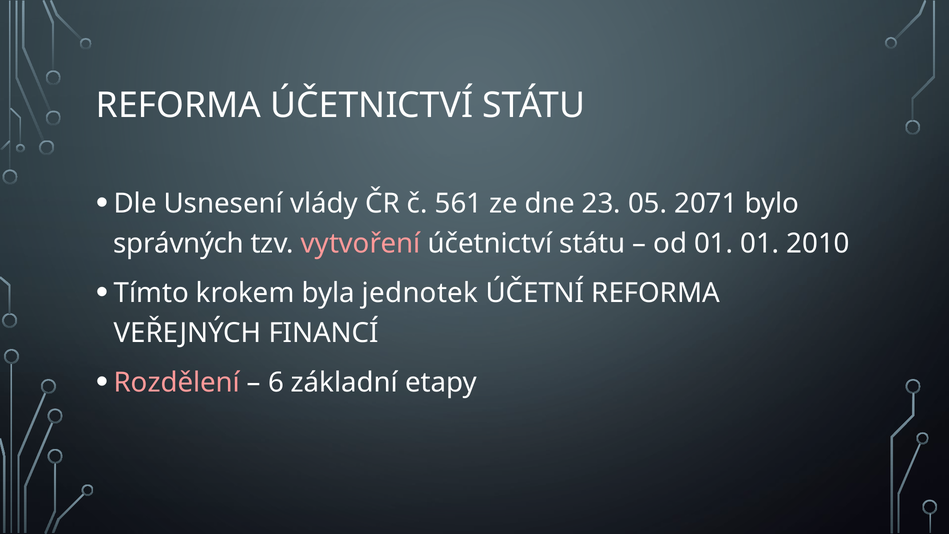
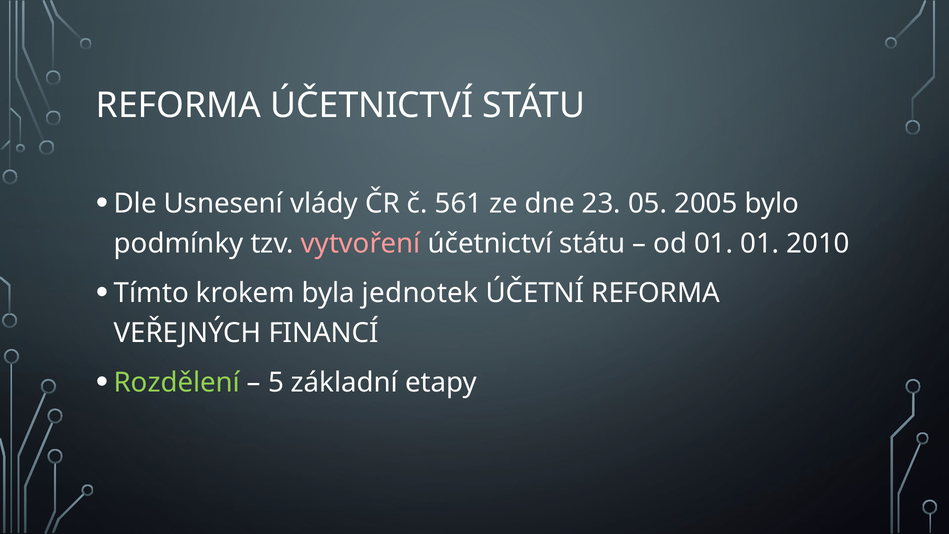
2071: 2071 -> 2005 (706, 204)
správných: správných -> podmínky (179, 244)
Rozdělení colour: pink -> light green (177, 383)
6: 6 -> 5 (276, 383)
